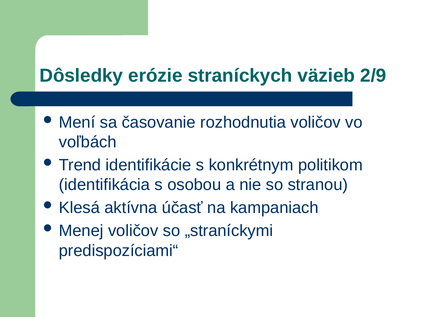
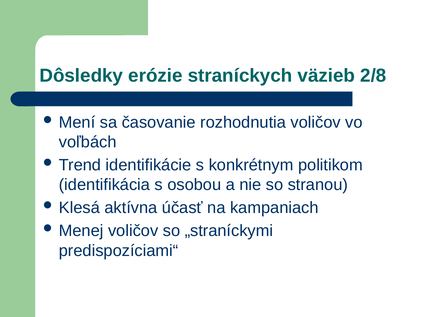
2/9: 2/9 -> 2/8 (373, 76)
